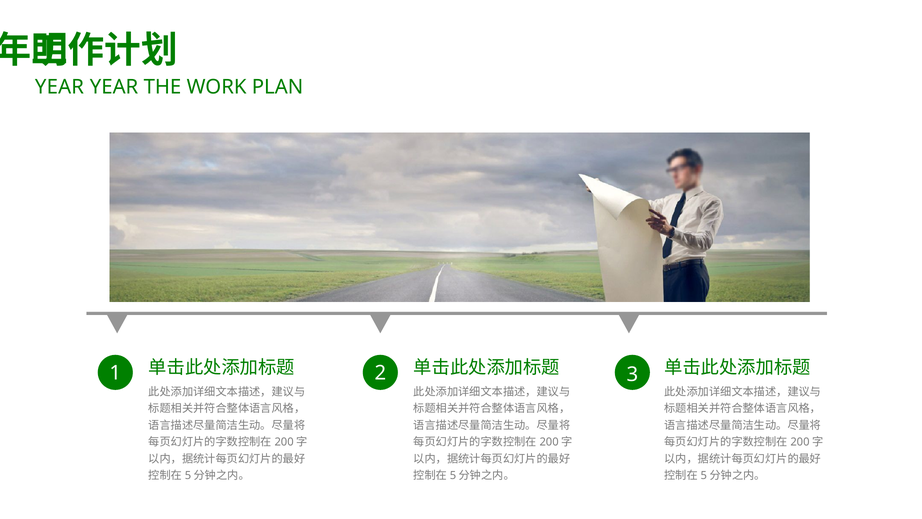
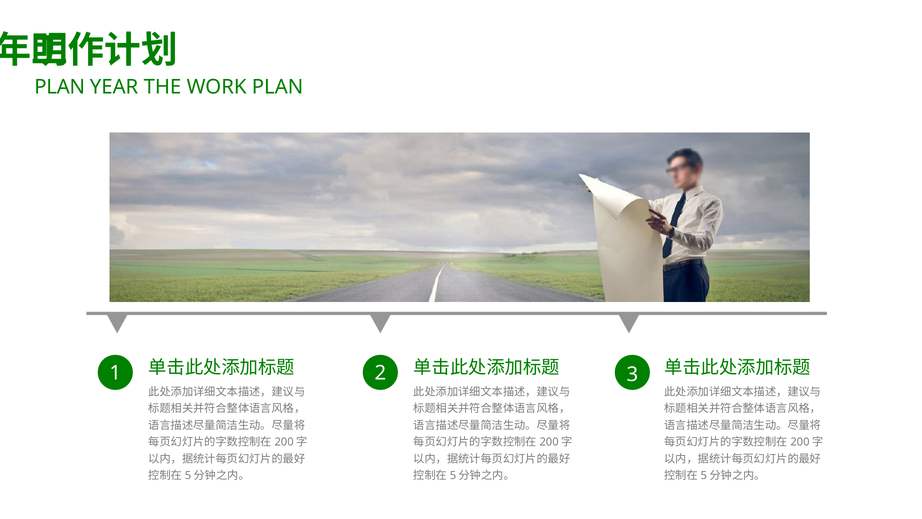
YEAR: YEAR -> PLAN (60, 87)
